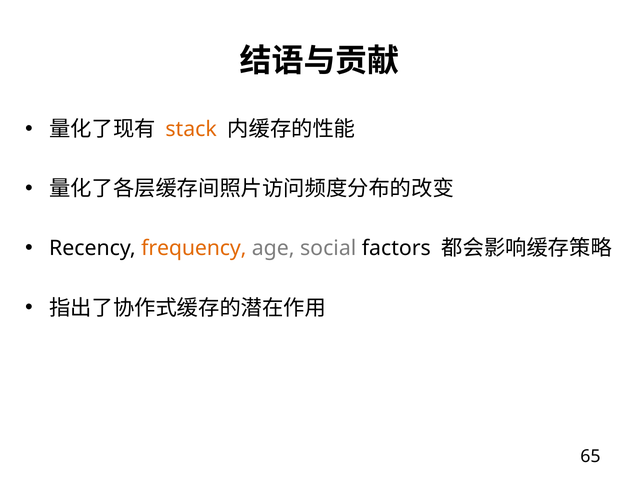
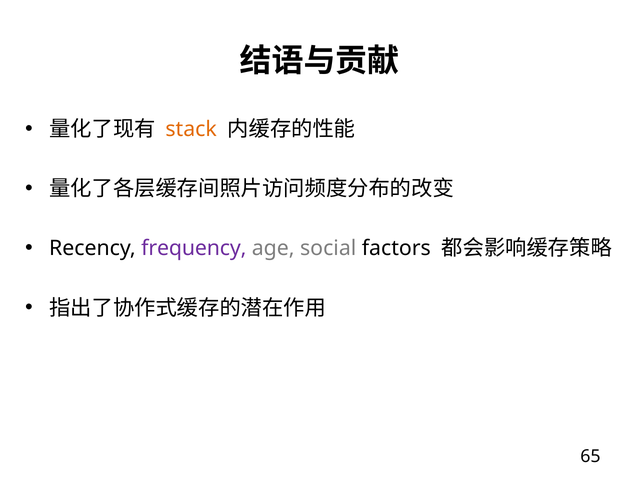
frequency colour: orange -> purple (194, 249)
